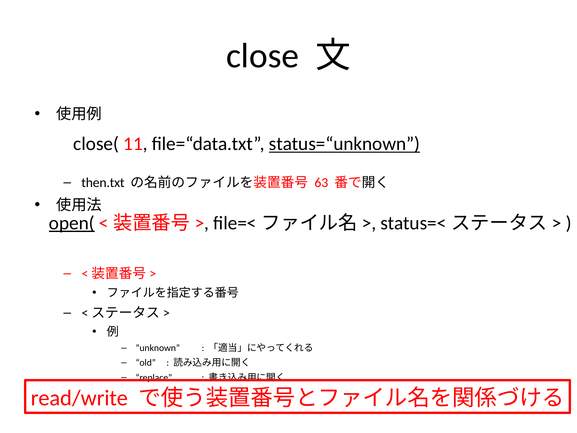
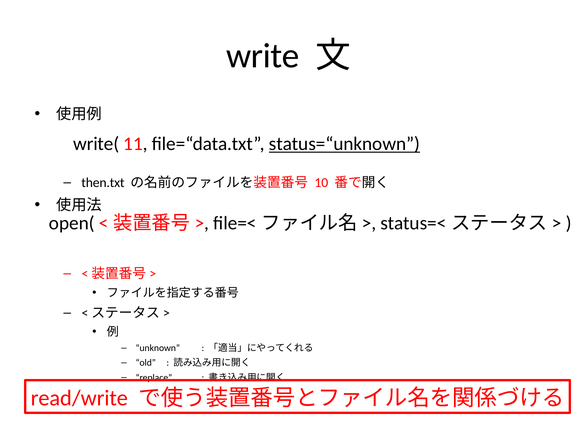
close: close -> write (263, 56)
close(: close( -> write( (96, 144)
63: 63 -> 10 (321, 183)
open( underline: present -> none (72, 223)
